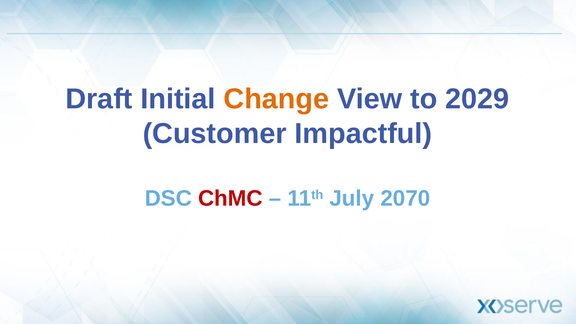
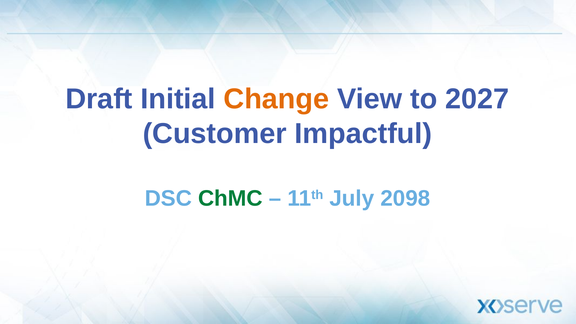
2029: 2029 -> 2027 (477, 99)
ChMC colour: red -> green (230, 198)
2070: 2070 -> 2098 (405, 198)
